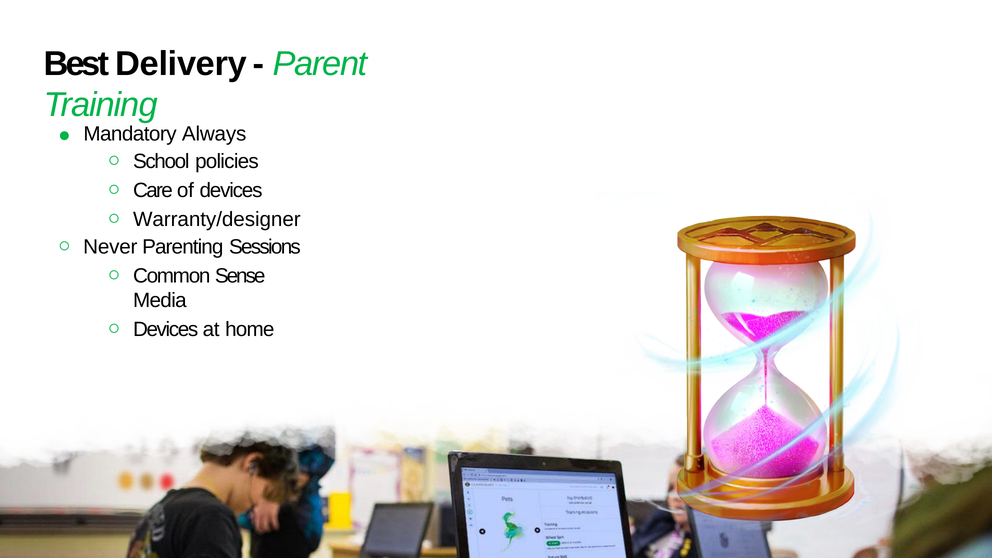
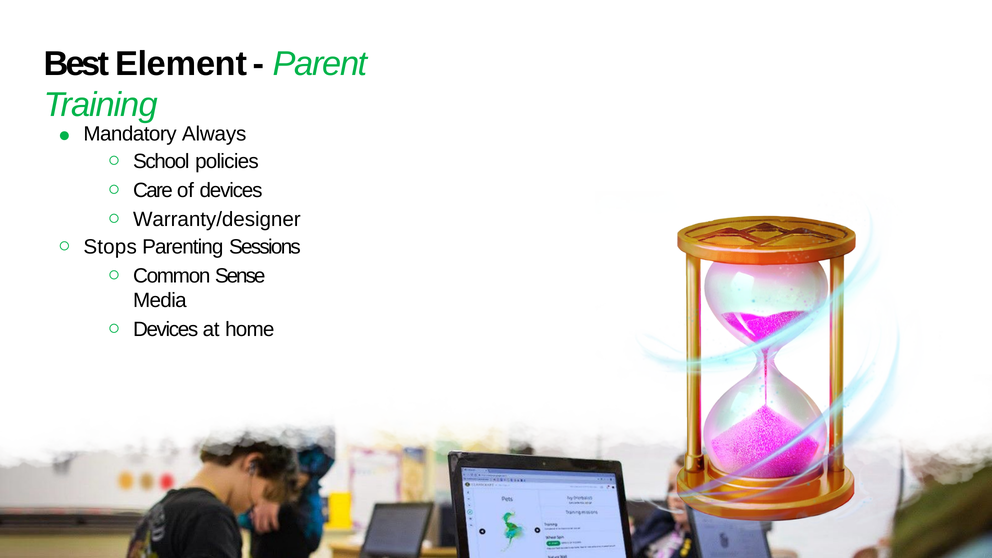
Delivery: Delivery -> Element (181, 64)
Never: Never -> Stops (110, 247)
